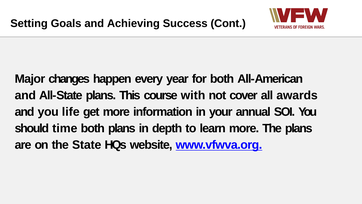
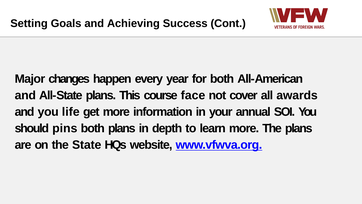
with: with -> face (193, 95)
time: time -> pins (65, 128)
